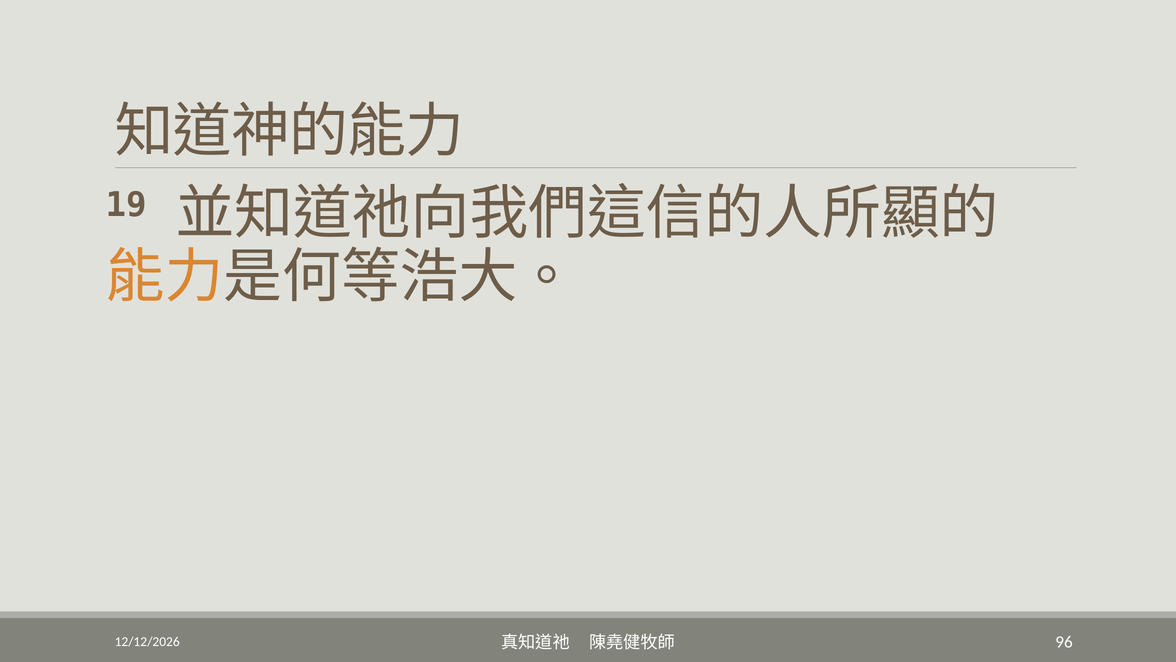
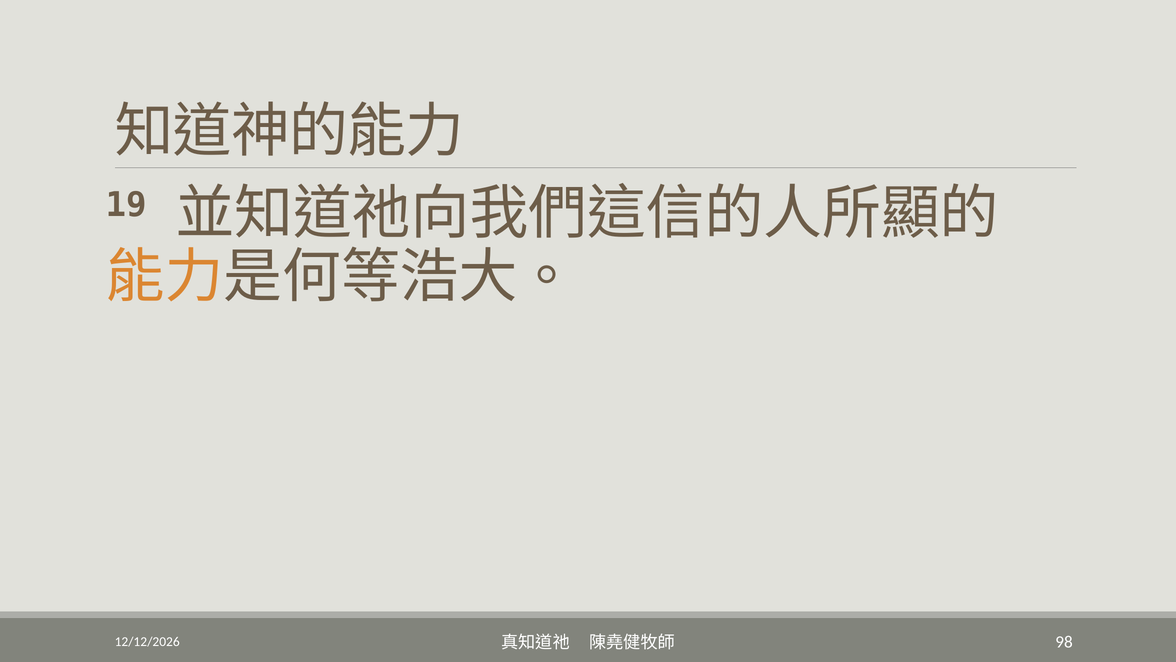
96: 96 -> 98 (1064, 642)
